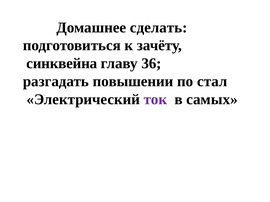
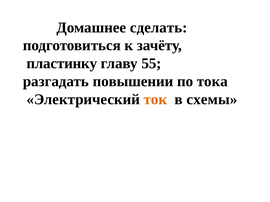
синквейна: синквейна -> пластинку (62, 64)
36: 36 -> 55 (151, 64)
стал: стал -> тока (212, 82)
ток colour: purple -> orange (155, 100)
самых: самых -> схемы (212, 100)
